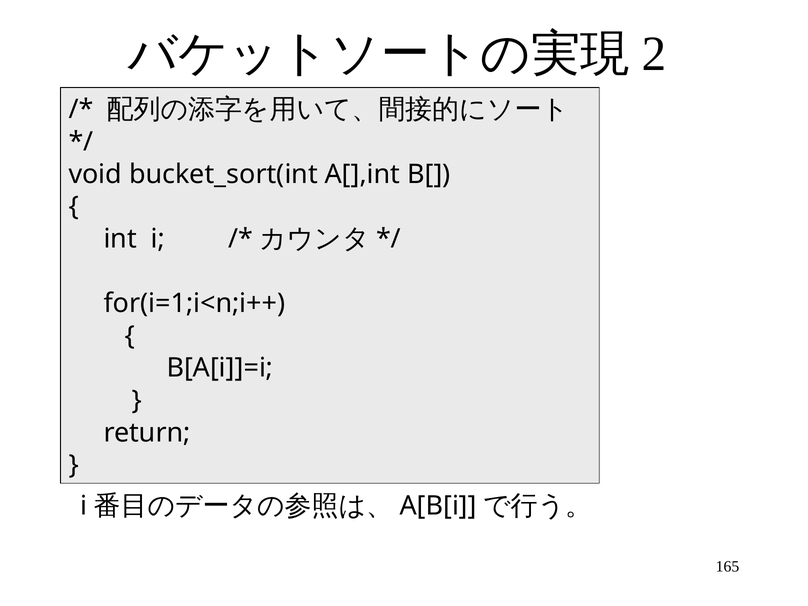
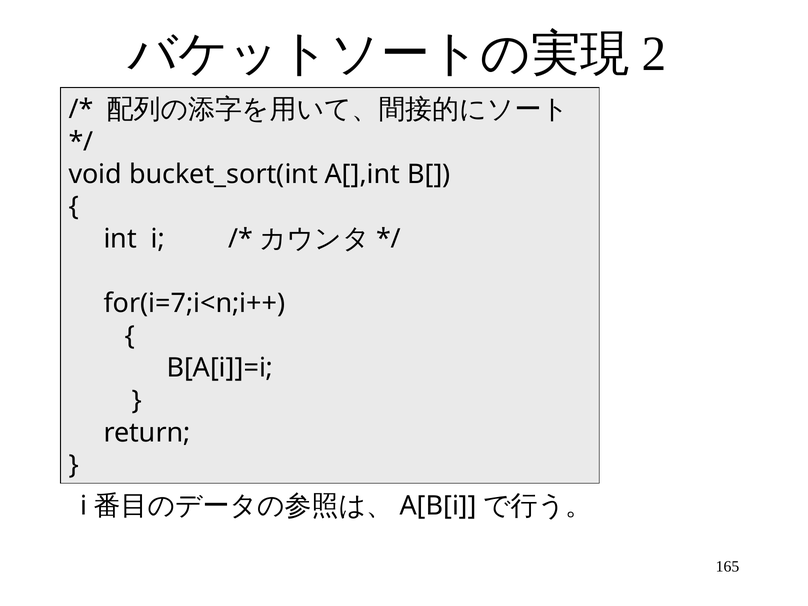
for(i=1;i<n;i++: for(i=1;i<n;i++ -> for(i=7;i<n;i++ (194, 303)
